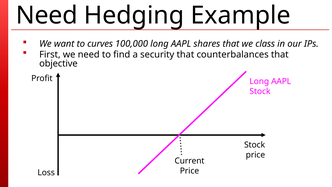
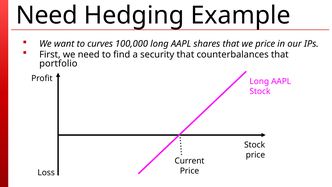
we class: class -> price (265, 44)
objective: objective -> portfolio (58, 63)
